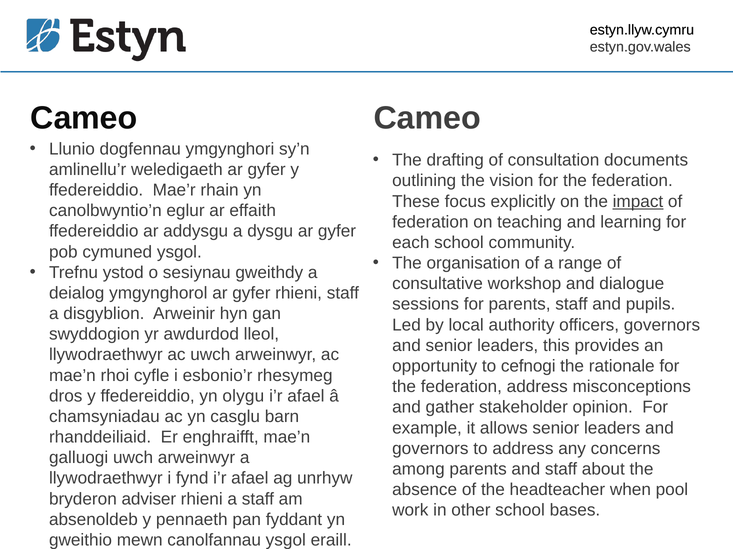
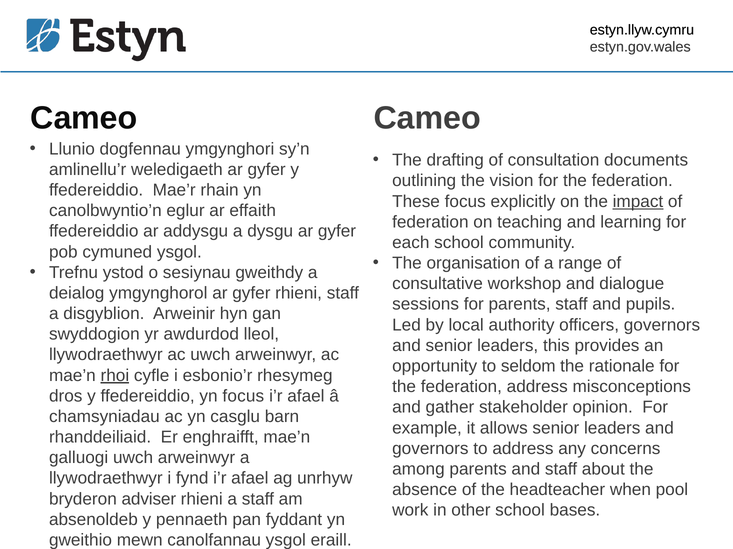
cefnogi: cefnogi -> seldom (528, 367)
rhoi underline: none -> present (115, 376)
yn olygu: olygu -> focus (243, 397)
